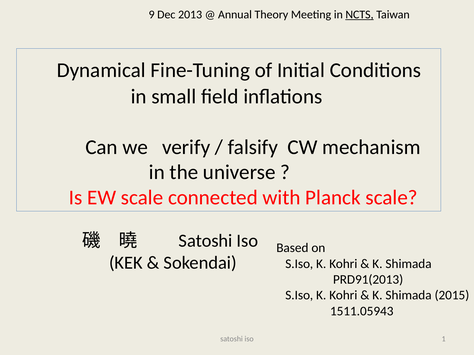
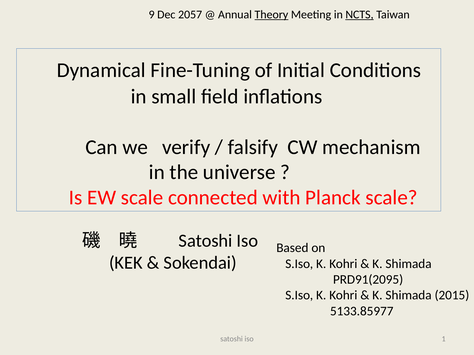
2013: 2013 -> 2057 (190, 15)
Theory underline: none -> present (271, 15)
PRD91(2013: PRD91(2013 -> PRD91(2095 (368, 280)
1511.05943: 1511.05943 -> 5133.85977 (362, 311)
